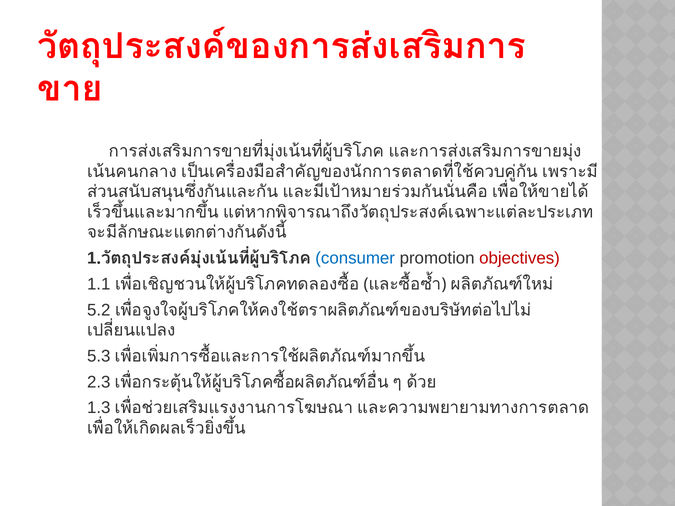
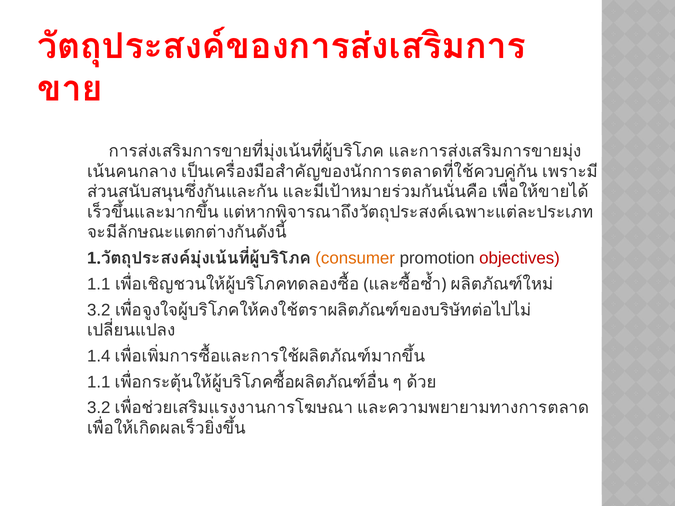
consumer colour: blue -> orange (355, 258)
5.2: 5.2 -> 3.2 (99, 310)
5.3: 5.3 -> 1.4 (99, 356)
2.3: 2.3 -> 1.1 (99, 382)
1.3: 1.3 -> 3.2 (99, 408)
